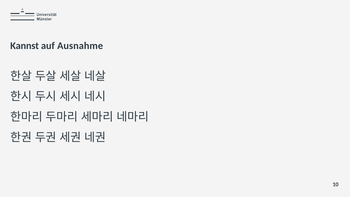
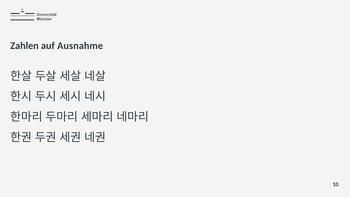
Kannst: Kannst -> Zahlen (25, 46)
